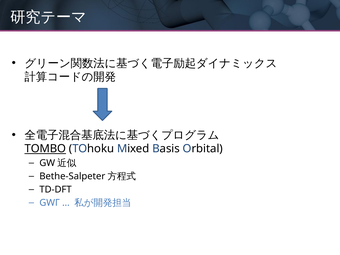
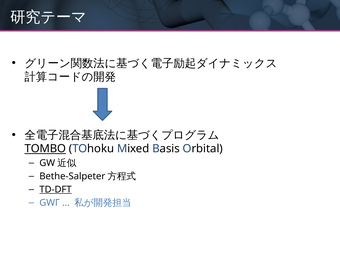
TD-DFT underline: none -> present (56, 189)
